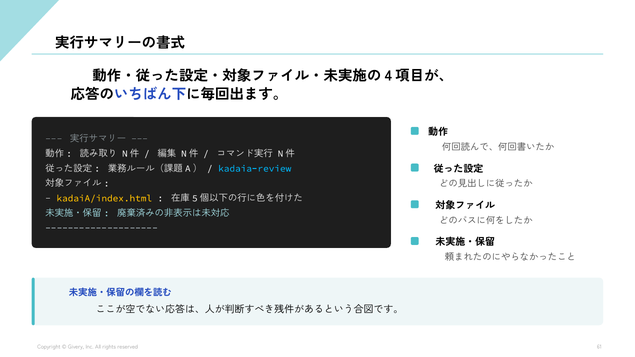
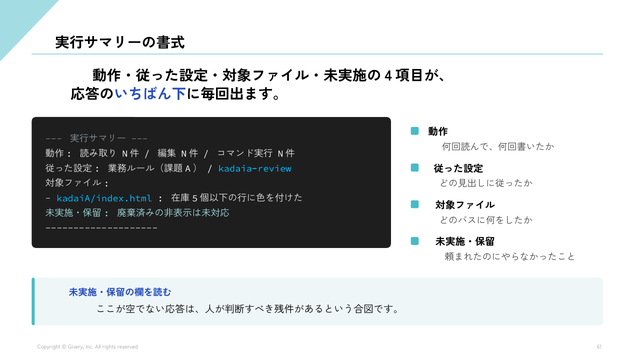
kadaiA/index.html colour: yellow -> light blue (104, 198)
